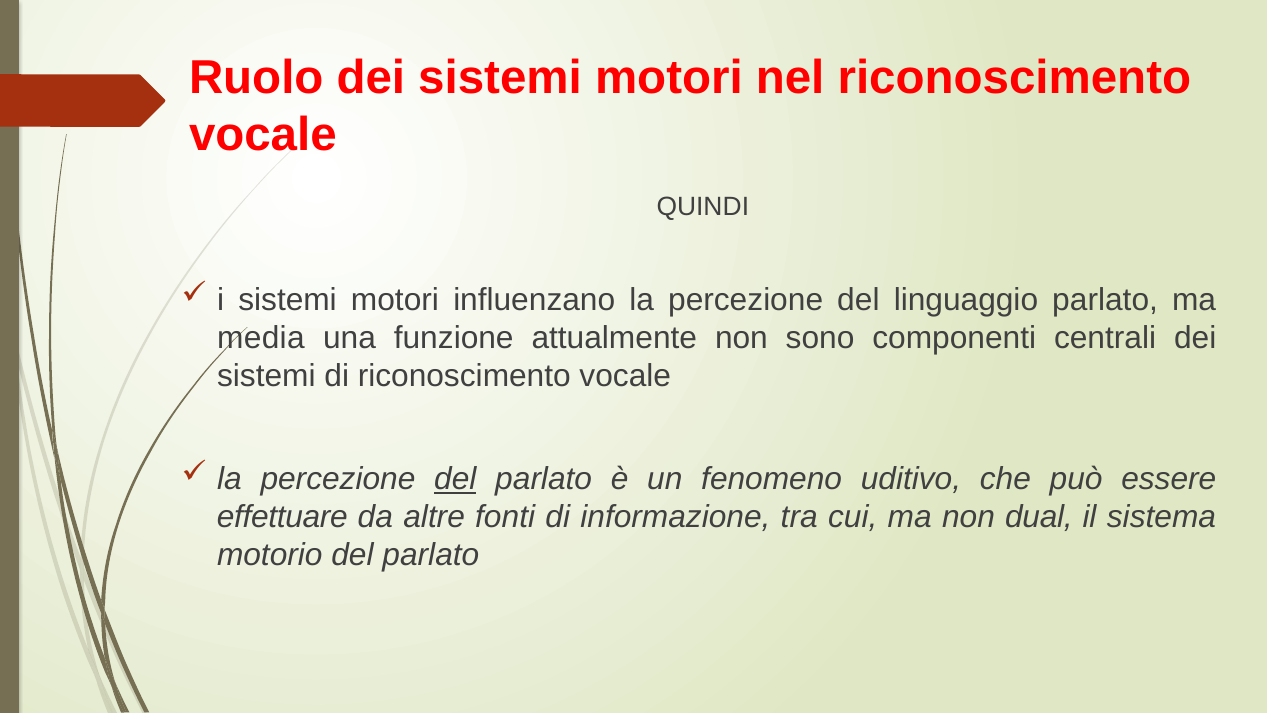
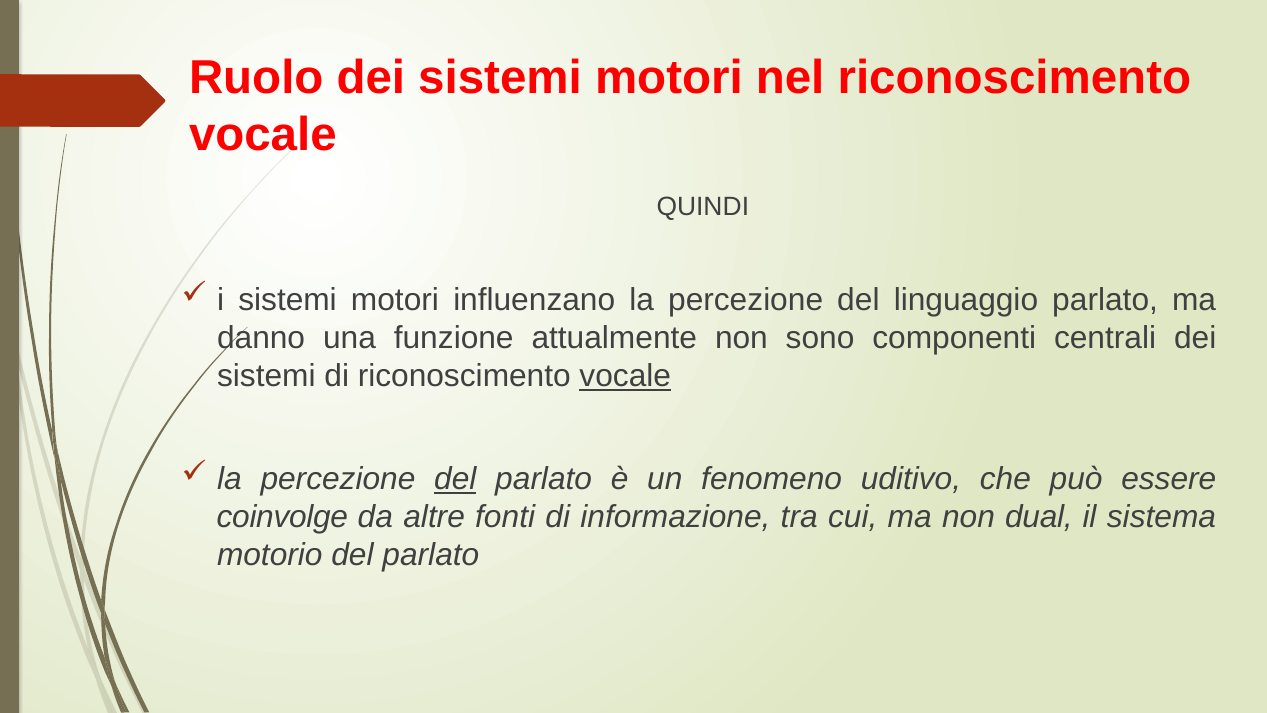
media: media -> danno (261, 338)
vocale underline: none -> present (625, 376)
effettuare: effettuare -> coinvolge (282, 517)
